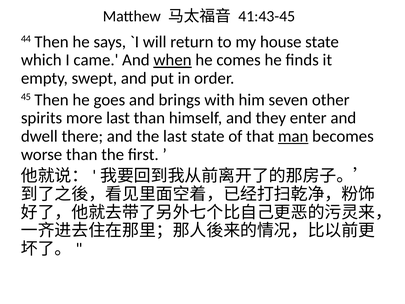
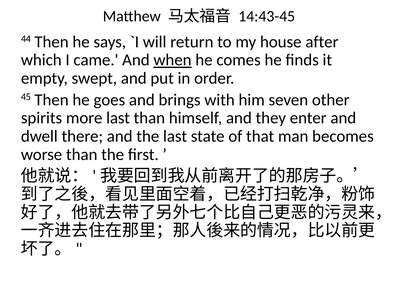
41:43-45: 41:43-45 -> 14:43-45 (267, 16)
house state: state -> after (322, 42)
man underline: present -> none (293, 136)
